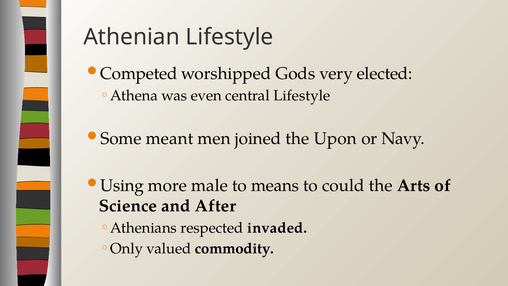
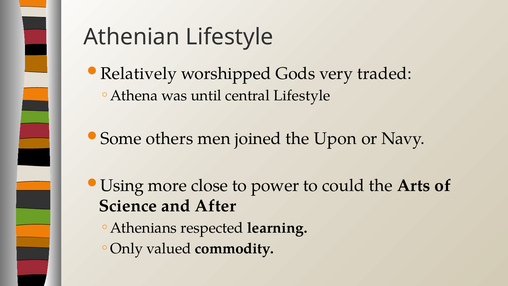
Competed: Competed -> Relatively (139, 74)
elected: elected -> traded (384, 74)
even: even -> until (206, 95)
meant: meant -> others (170, 138)
male: male -> close (210, 185)
means: means -> power (275, 185)
invaded: invaded -> learning (277, 228)
